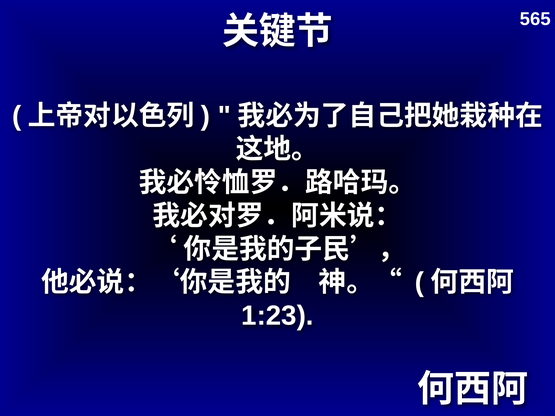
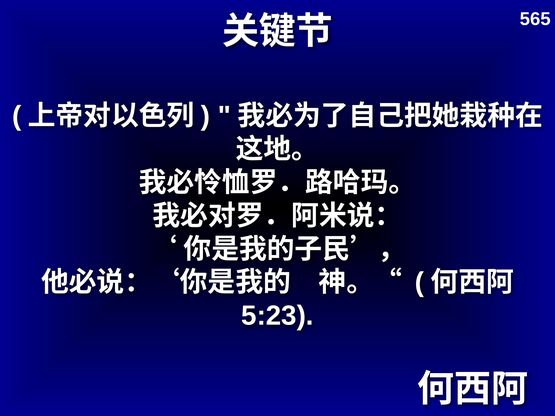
1:23: 1:23 -> 5:23 (277, 316)
